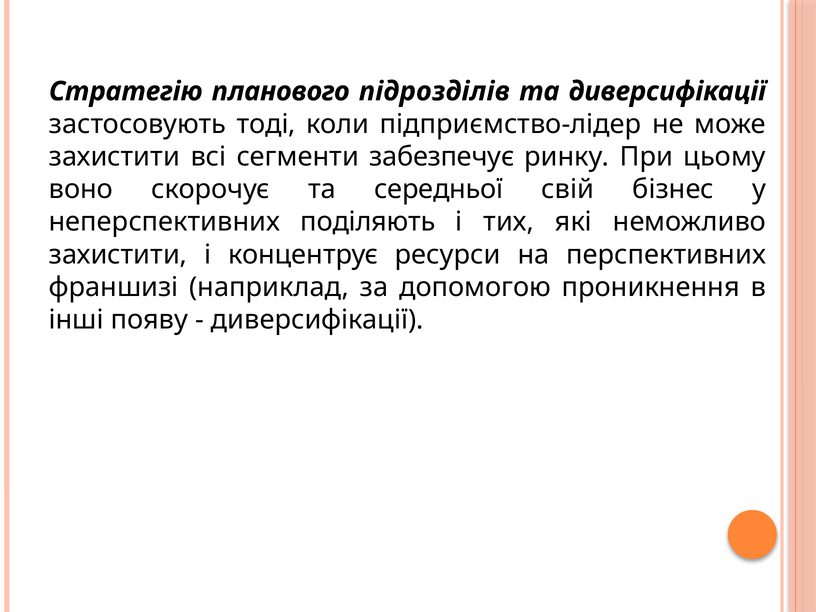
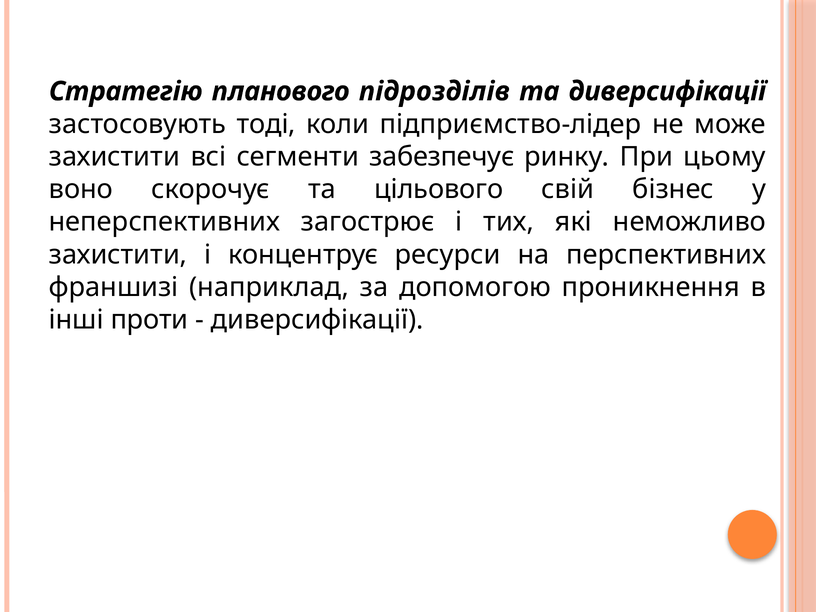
середньої: середньої -> цільового (439, 189)
поділяють: поділяють -> загострює (368, 222)
появу: появу -> проти (150, 320)
